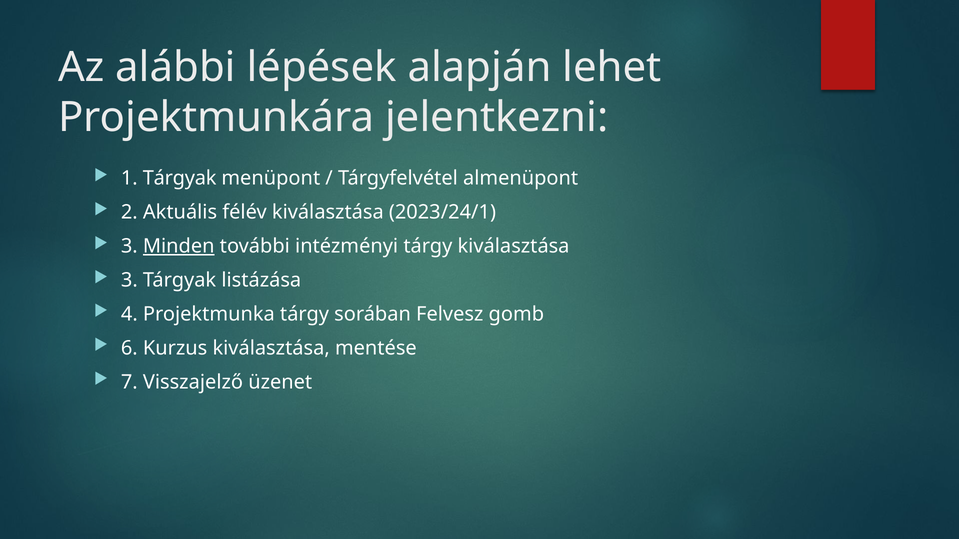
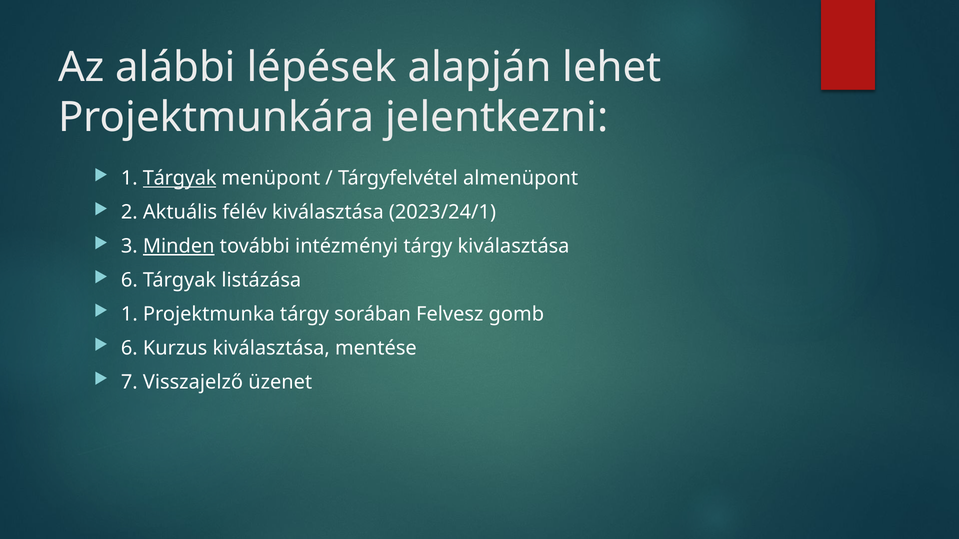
Tárgyak underline: none -> present (180, 178)
3: 3 -> 6 (129, 280)
4: 4 -> 1 (129, 314)
